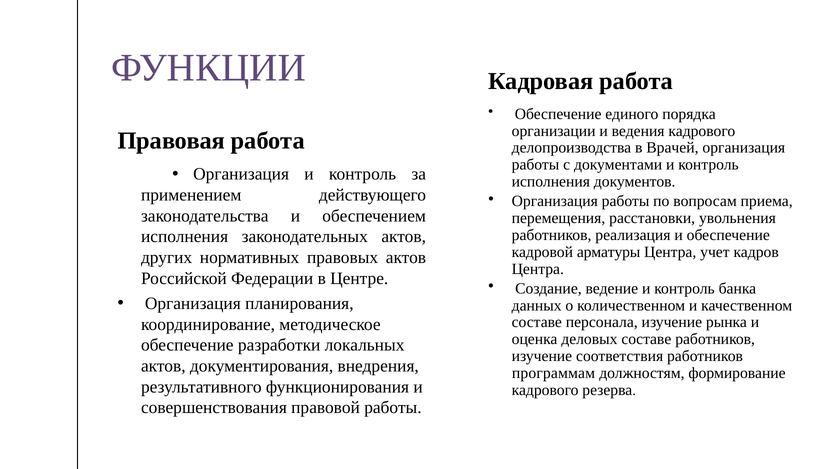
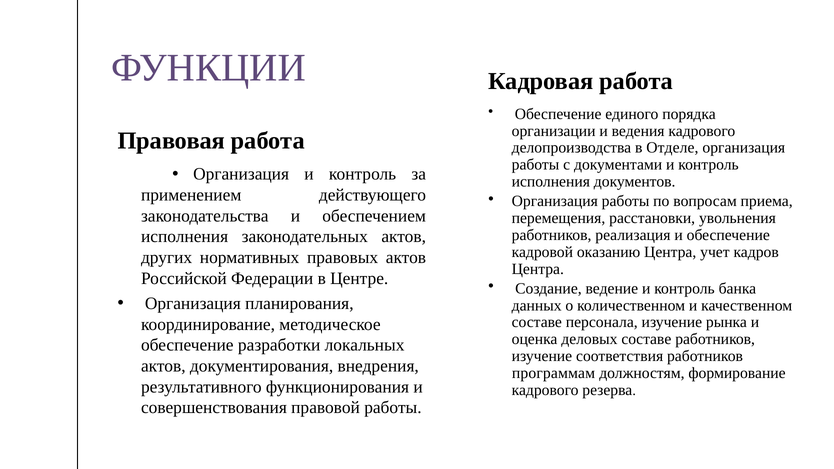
Врачей: Врачей -> Отделе (672, 148)
арматуры: арматуры -> оказанию (609, 252)
